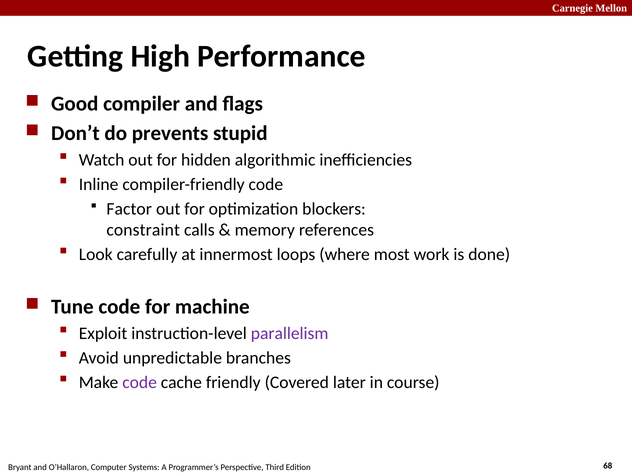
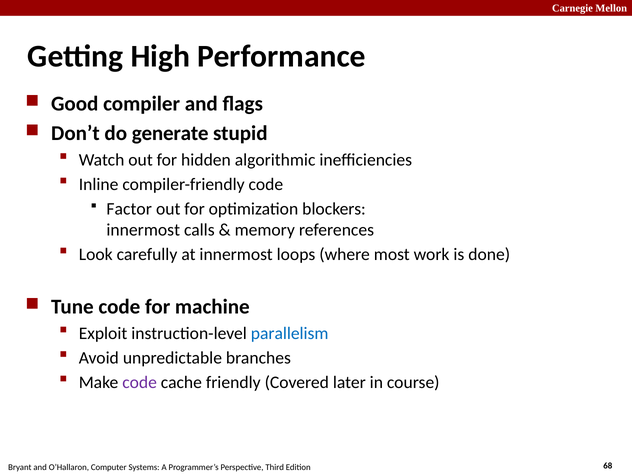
prevents: prevents -> generate (170, 133)
constraint: constraint -> innermost (143, 230)
parallelism colour: purple -> blue (290, 333)
